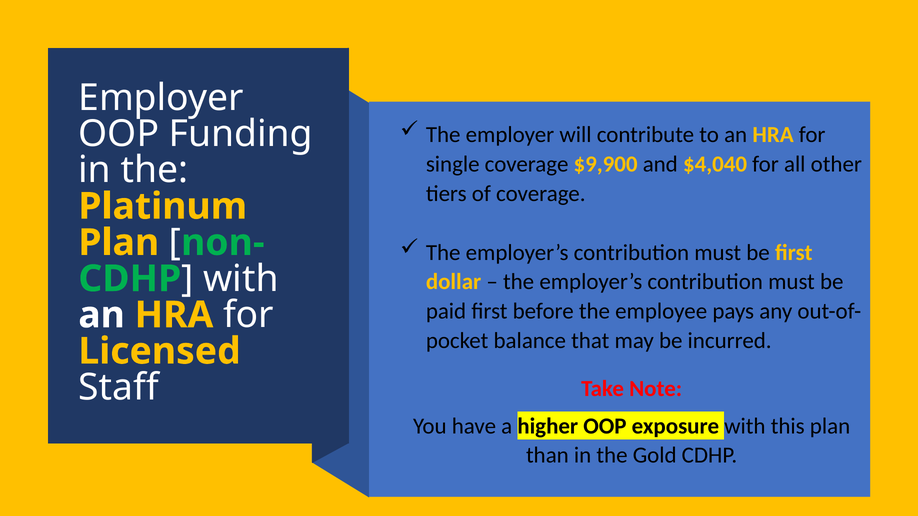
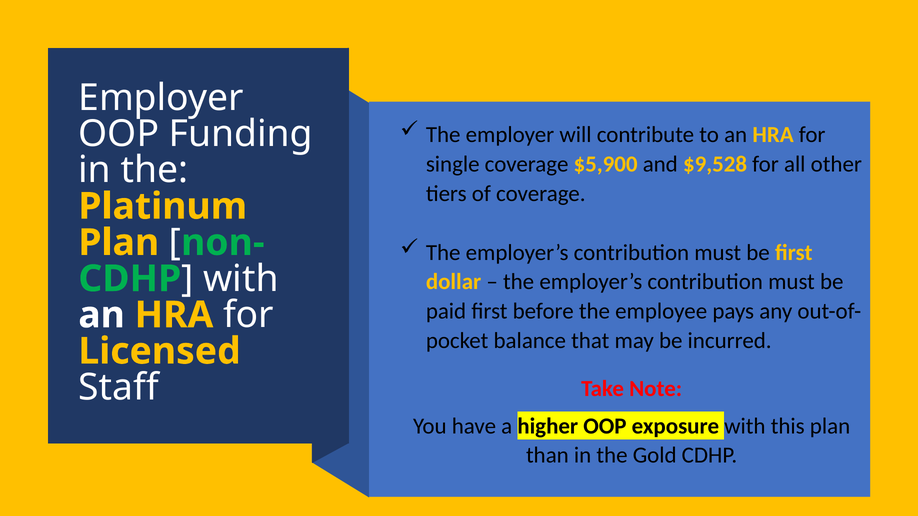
$9,900: $9,900 -> $5,900 (606, 164)
$4,040: $4,040 -> $9,528 (715, 164)
